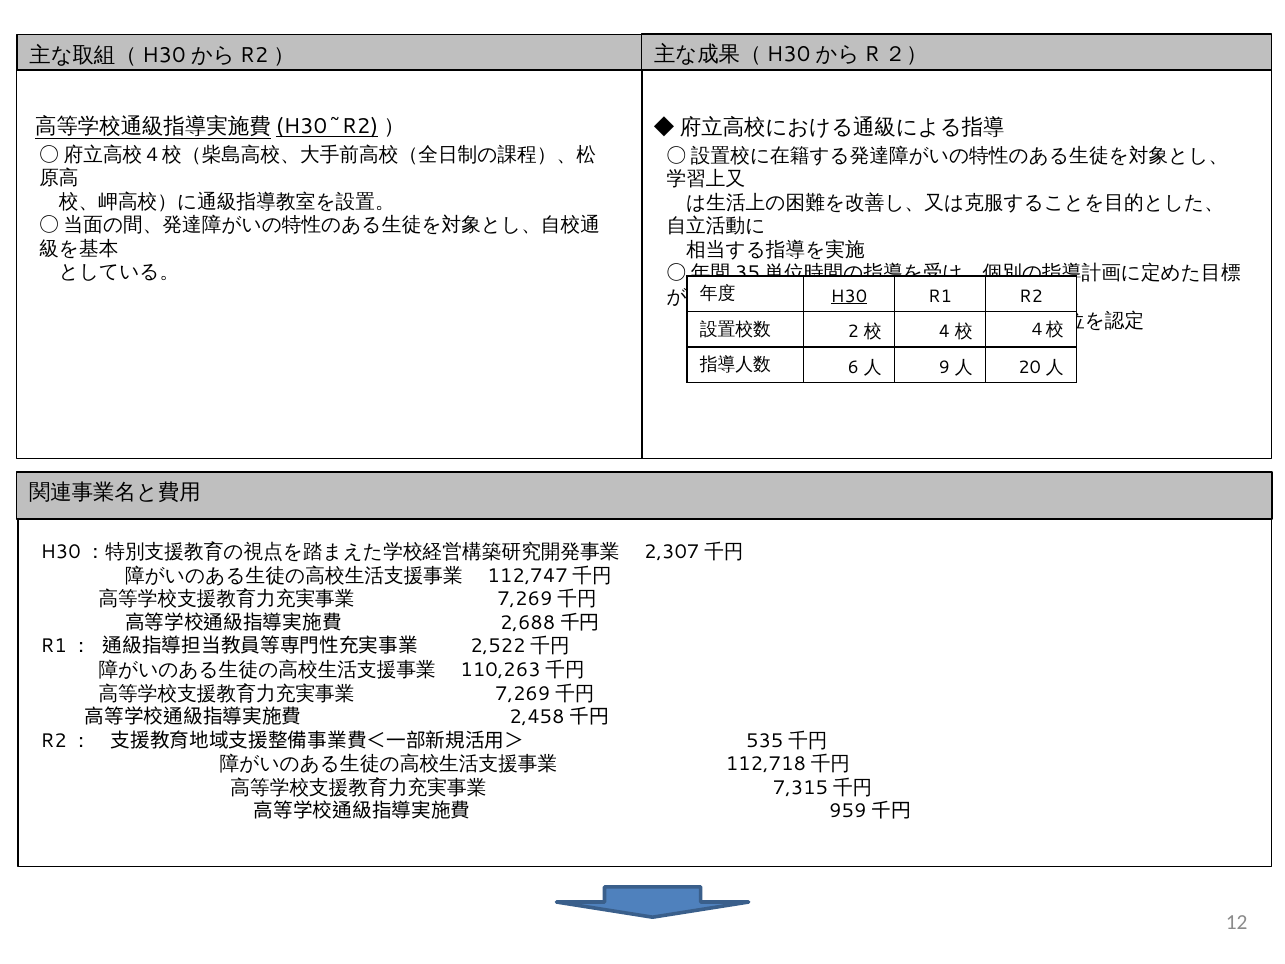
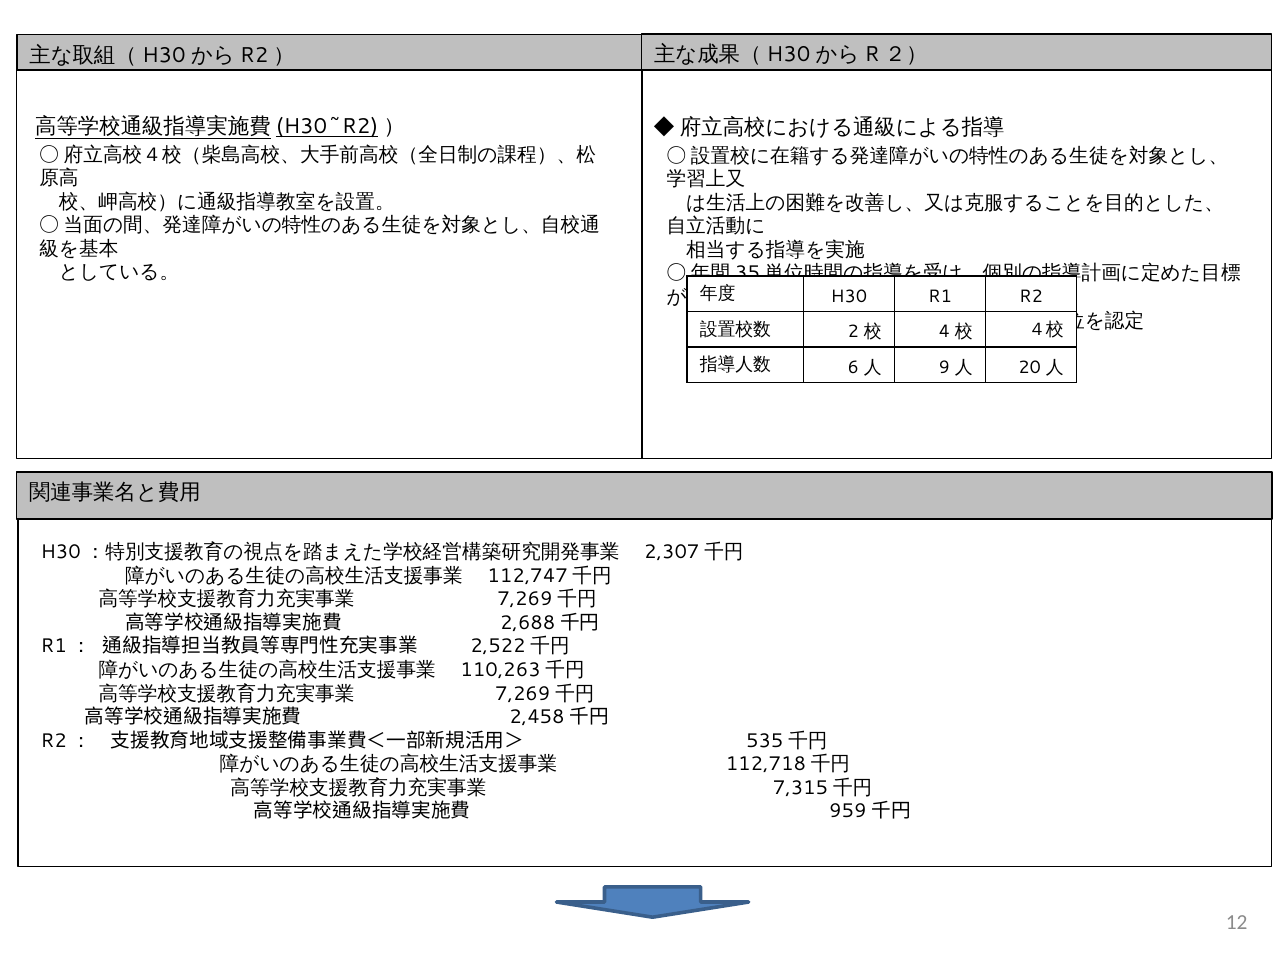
H30 underline: present -> none (849, 296)
